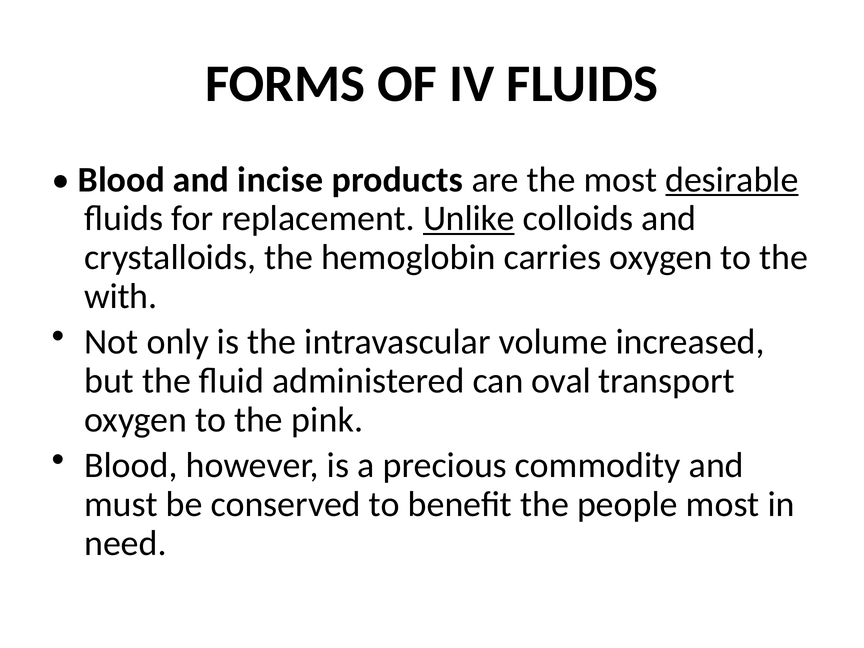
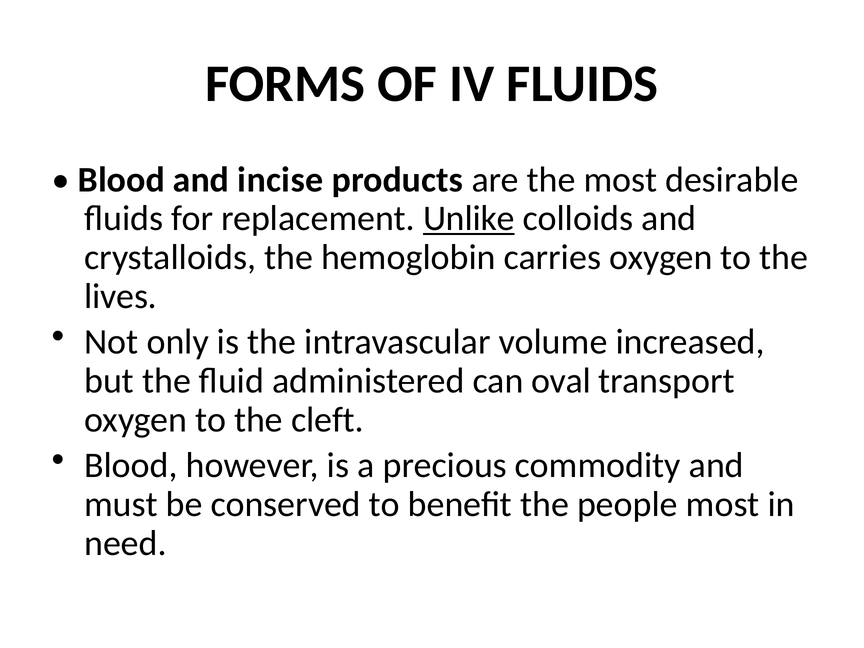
desirable underline: present -> none (732, 180)
with: with -> lives (121, 296)
pink: pink -> cleft (327, 420)
